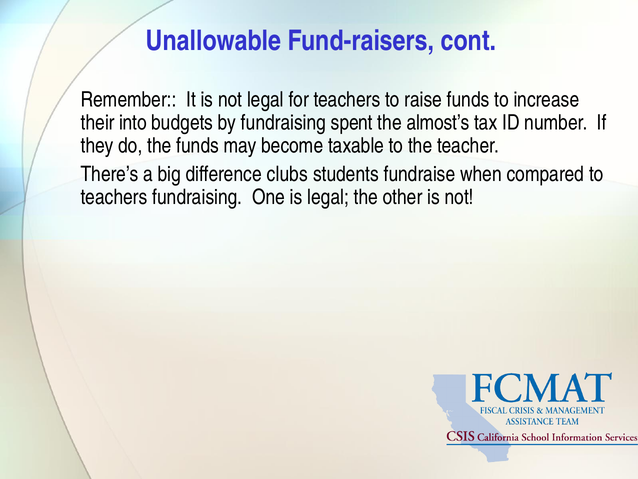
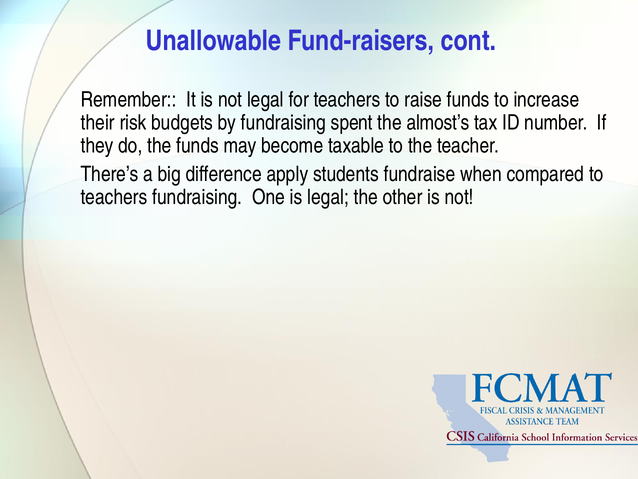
into: into -> risk (133, 123)
clubs: clubs -> apply (287, 174)
